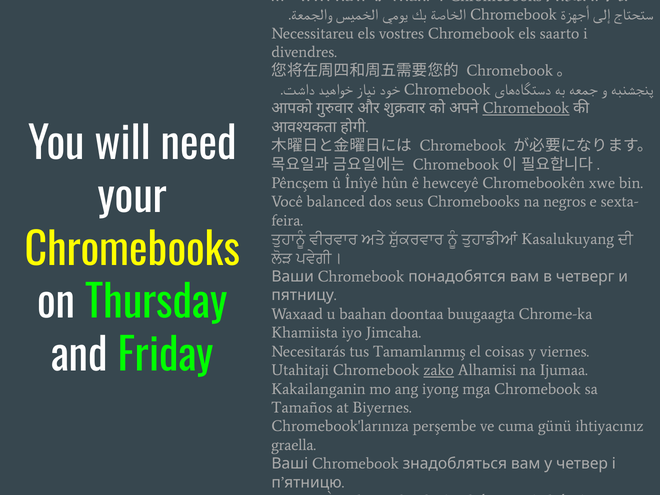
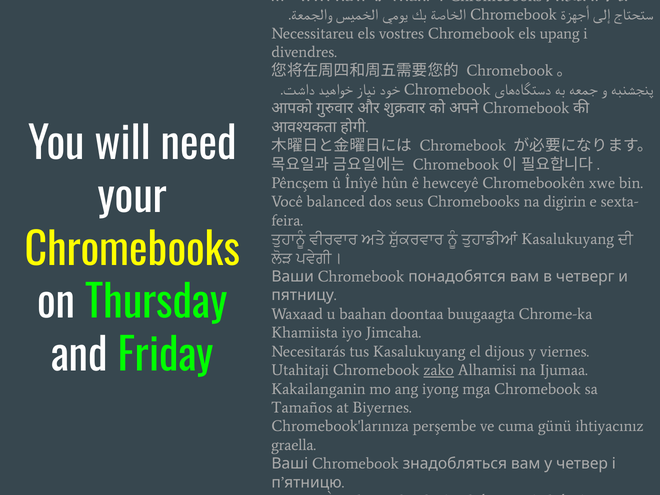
saarto: saarto -> upang (560, 33)
Chromebook underline: present -> none (526, 108)
negros: negros -> digirin (565, 202)
tus Tamamlanmış: Tamamlanmış -> Kasalukuyang (419, 351)
coisas: coisas -> dijous (505, 351)
